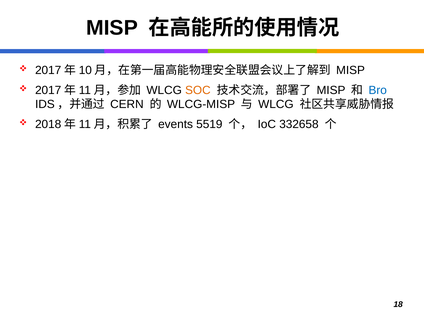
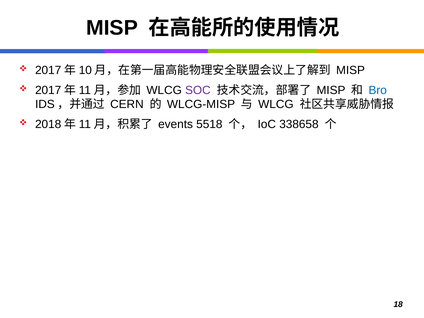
SOC colour: orange -> purple (198, 90)
5519: 5519 -> 5518 (209, 124)
332658: 332658 -> 338658 (299, 124)
